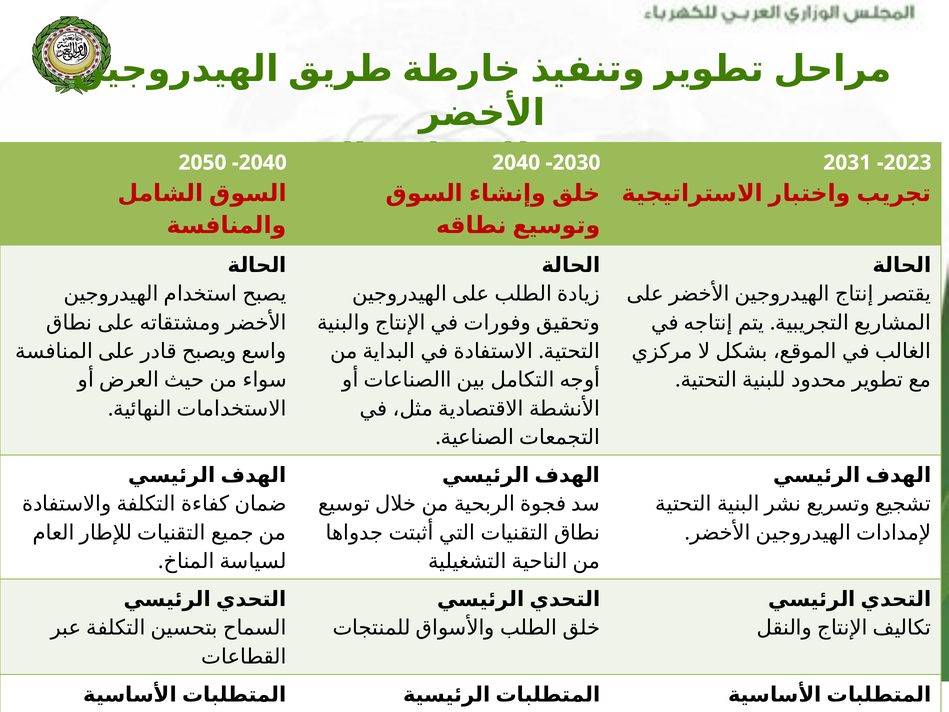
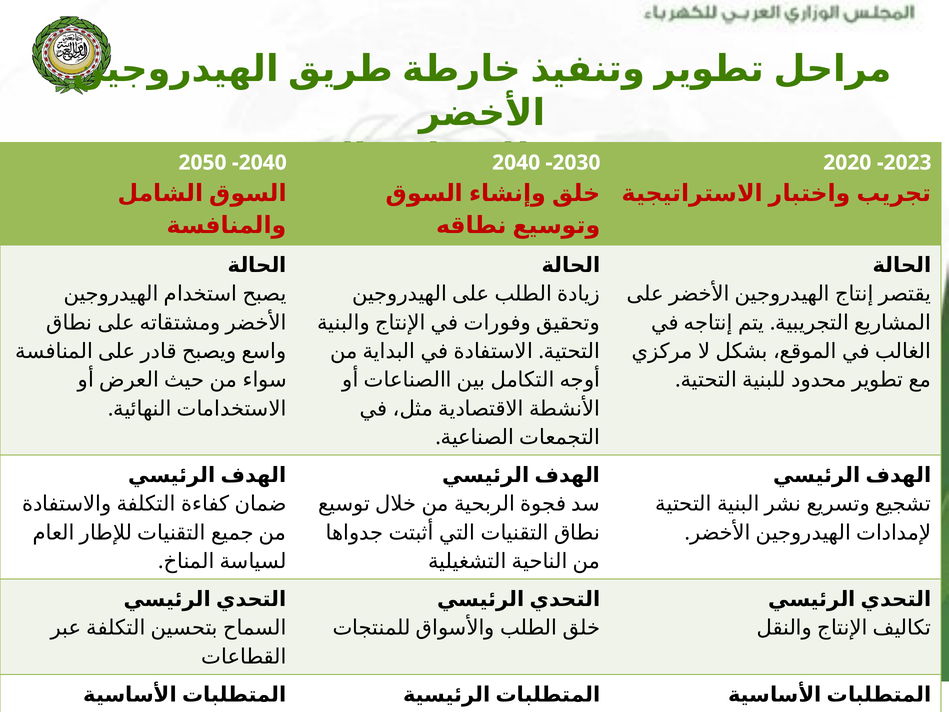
2031: 2031 -> 2020 (847, 163)
